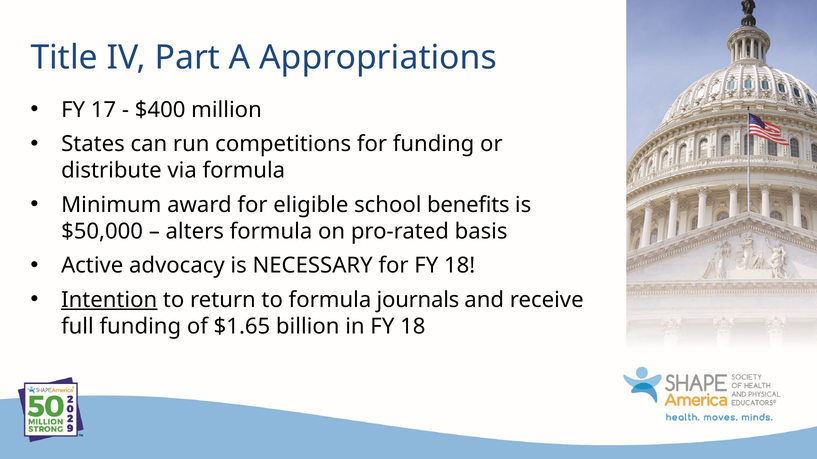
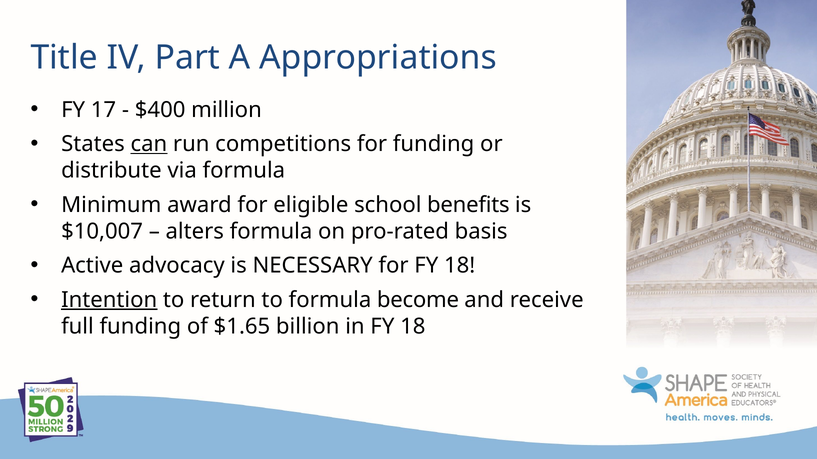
can underline: none -> present (149, 144)
$50,000: $50,000 -> $10,007 (102, 232)
journals: journals -> become (418, 300)
